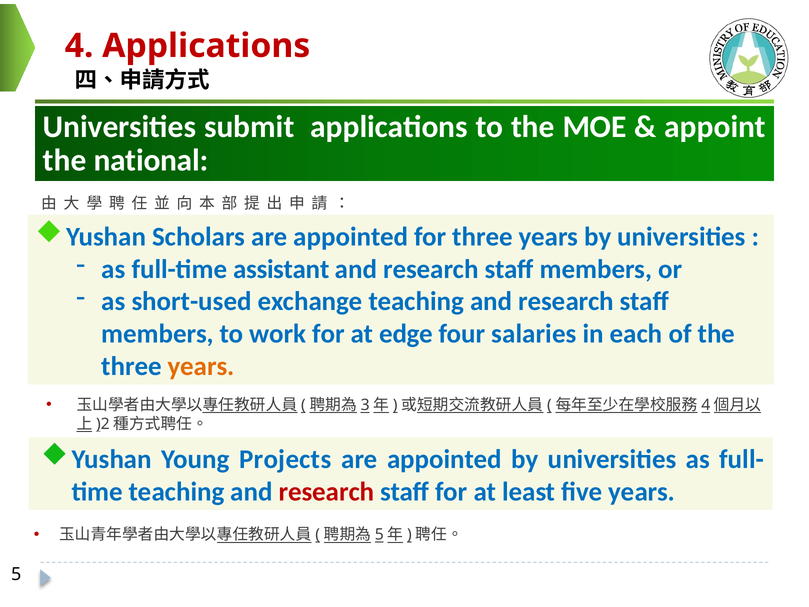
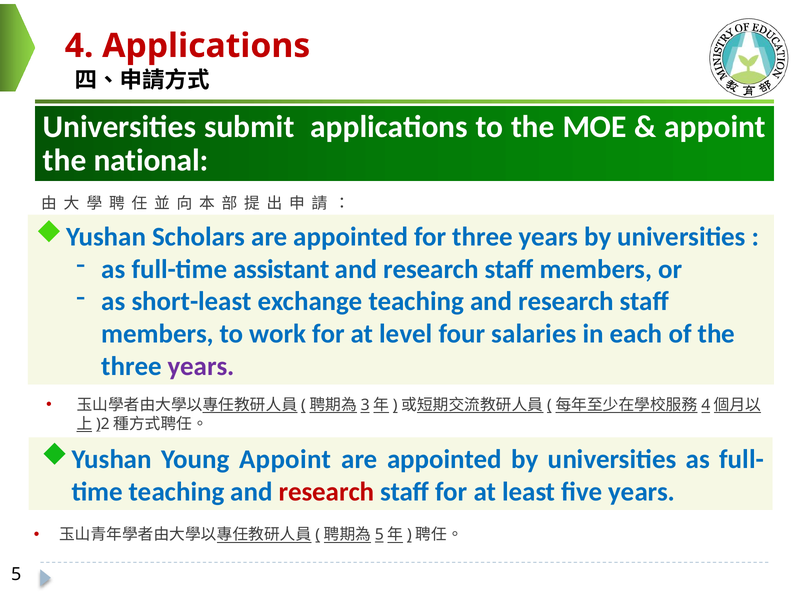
short-used: short-used -> short-least (192, 301)
edge: edge -> level (406, 334)
years colour: orange -> purple (201, 366)
Young Projects: Projects -> Appoint (285, 459)
